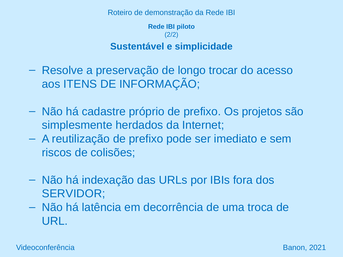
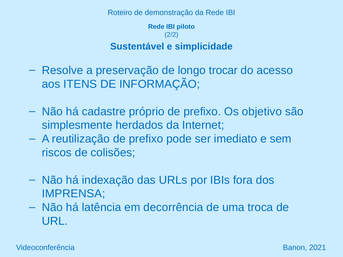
projetos: projetos -> objetivo (262, 112)
SERVIDOR: SERVIDOR -> IMPRENSA (74, 194)
